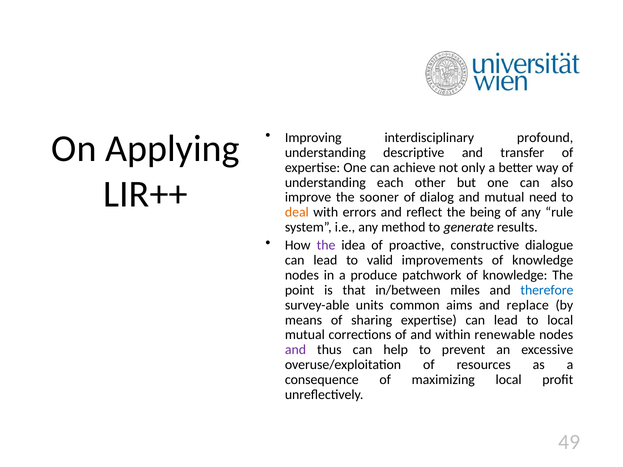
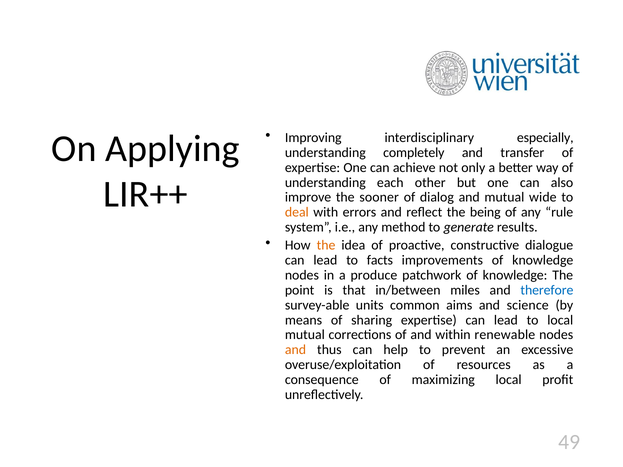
profound: profound -> especially (545, 138)
descriptive: descriptive -> completely (414, 153)
need: need -> wide (543, 198)
the colour: purple -> orange (326, 245)
valid: valid -> facts (380, 260)
replace: replace -> science (528, 305)
and colour: purple -> orange (296, 350)
